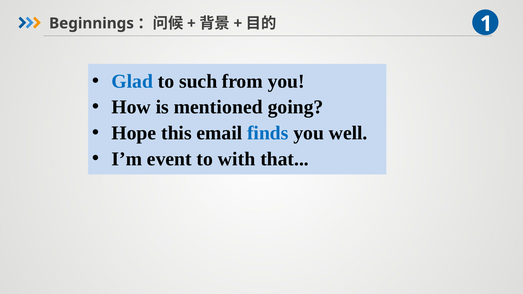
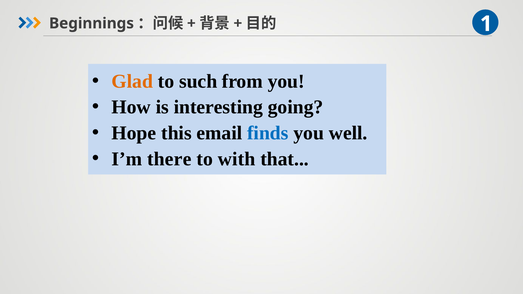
Glad colour: blue -> orange (132, 81)
mentioned: mentioned -> interesting (218, 107)
event: event -> there (169, 159)
